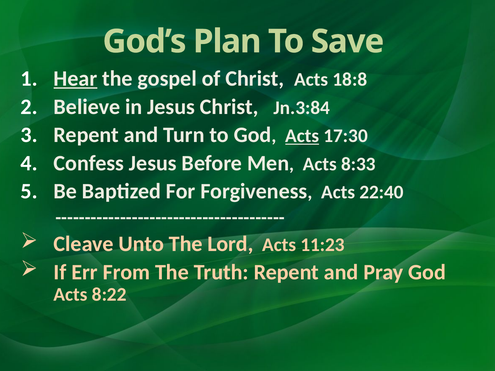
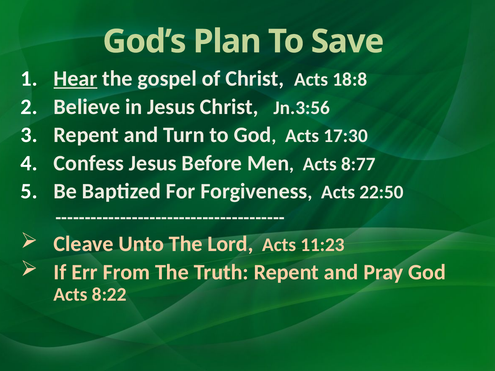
Jn.3:84: Jn.3:84 -> Jn.3:56 (302, 108)
Acts underline: present -> none (302, 136)
8:33: 8:33 -> 8:77 (358, 164)
22:40: 22:40 -> 22:50 (382, 192)
